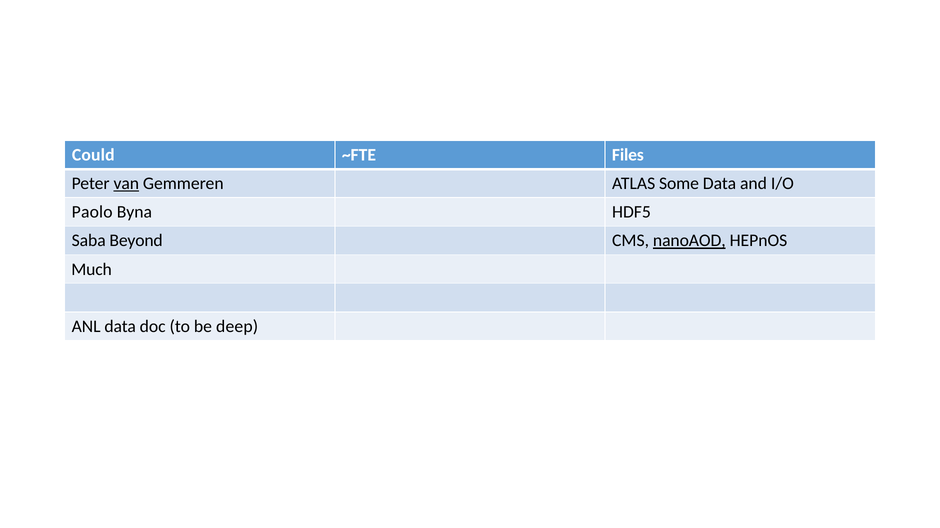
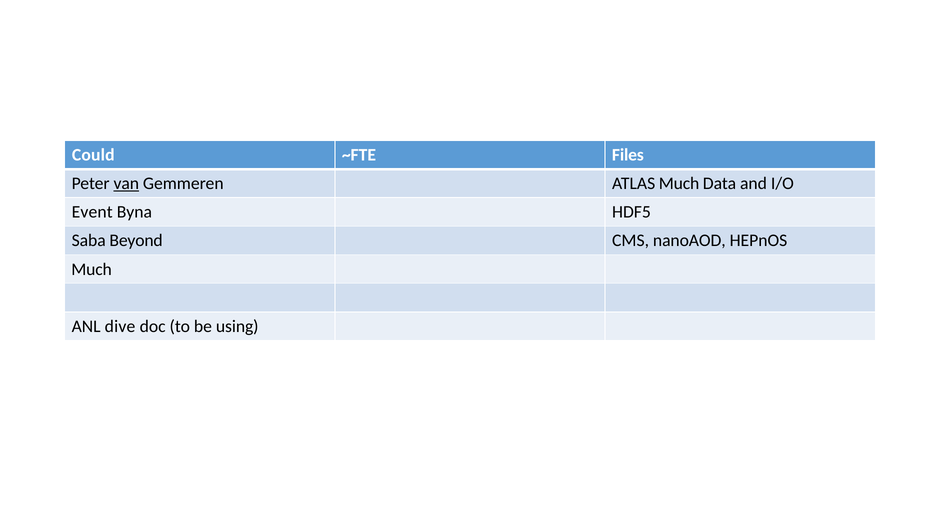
ATLAS Some: Some -> Much (679, 184)
Paolo: Paolo -> Event (92, 212)
nanoAOD underline: present -> none (689, 241)
ANL data: data -> dive (120, 327)
deep: deep -> using (237, 327)
